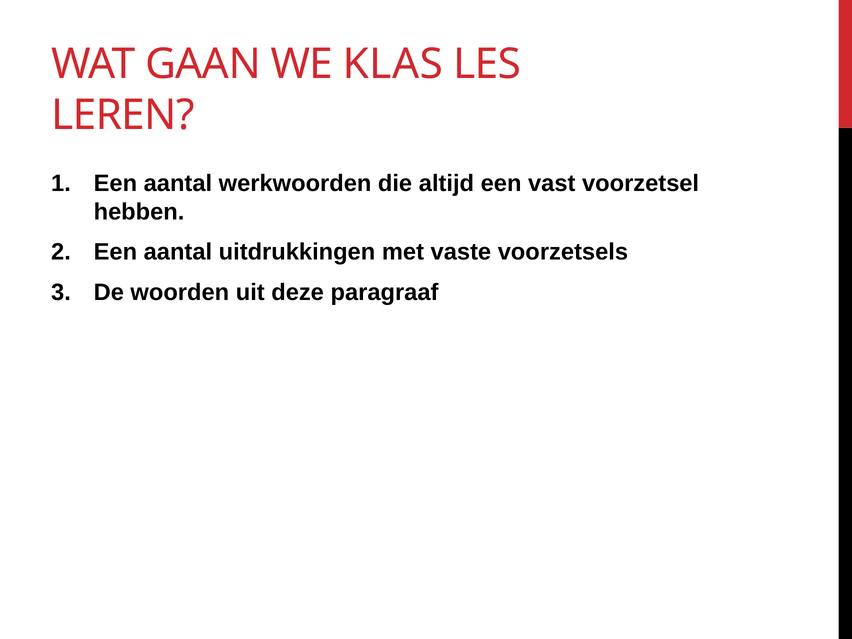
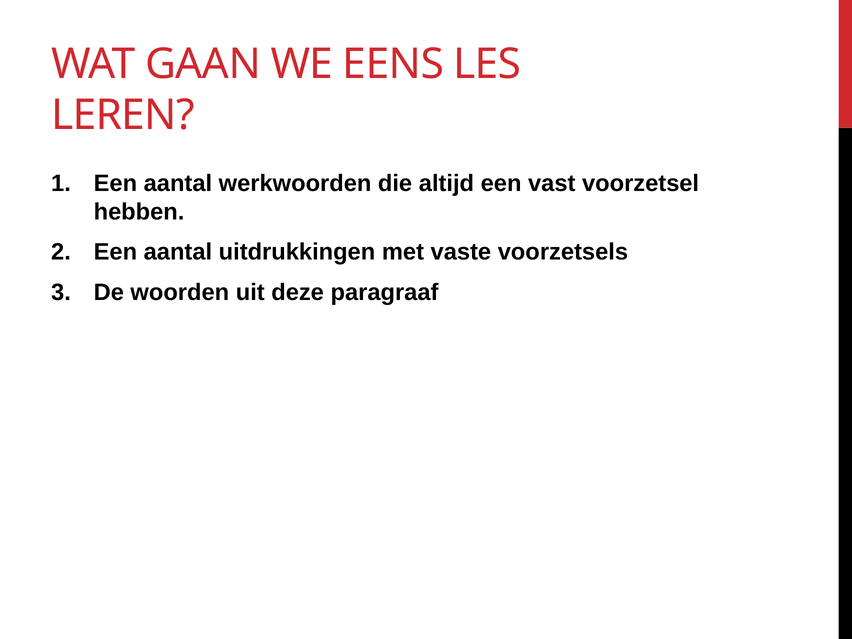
KLAS: KLAS -> EENS (393, 64)
